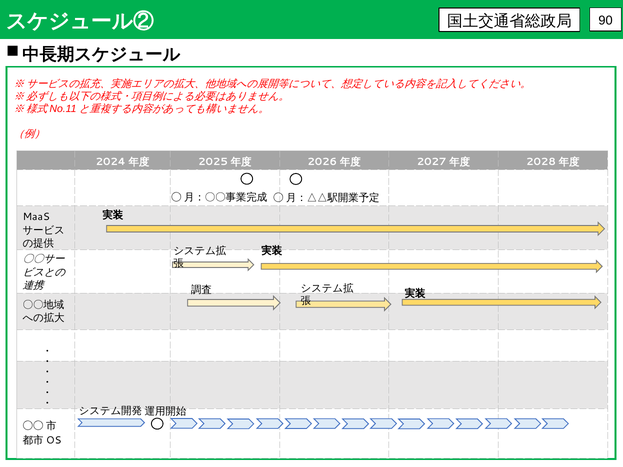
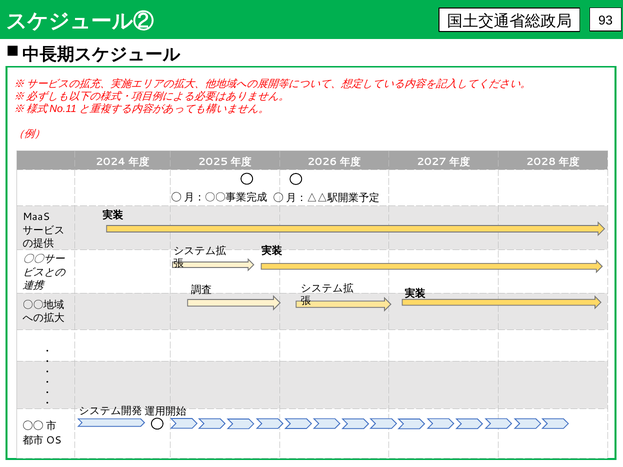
90: 90 -> 93 (606, 20)
